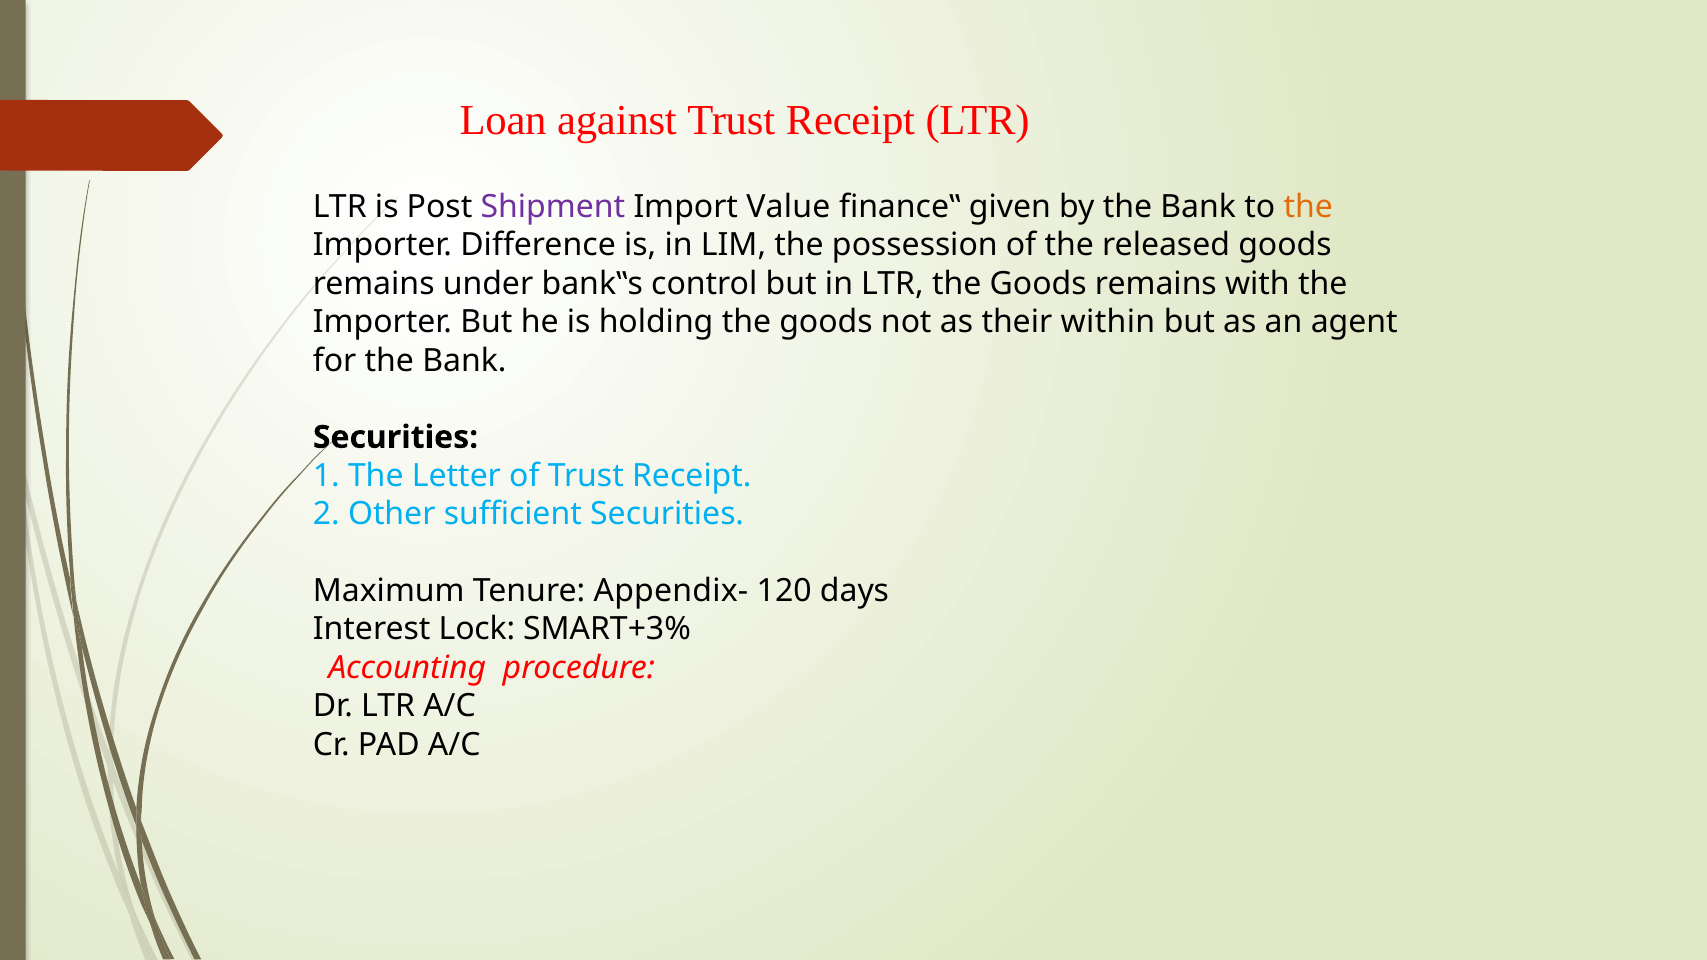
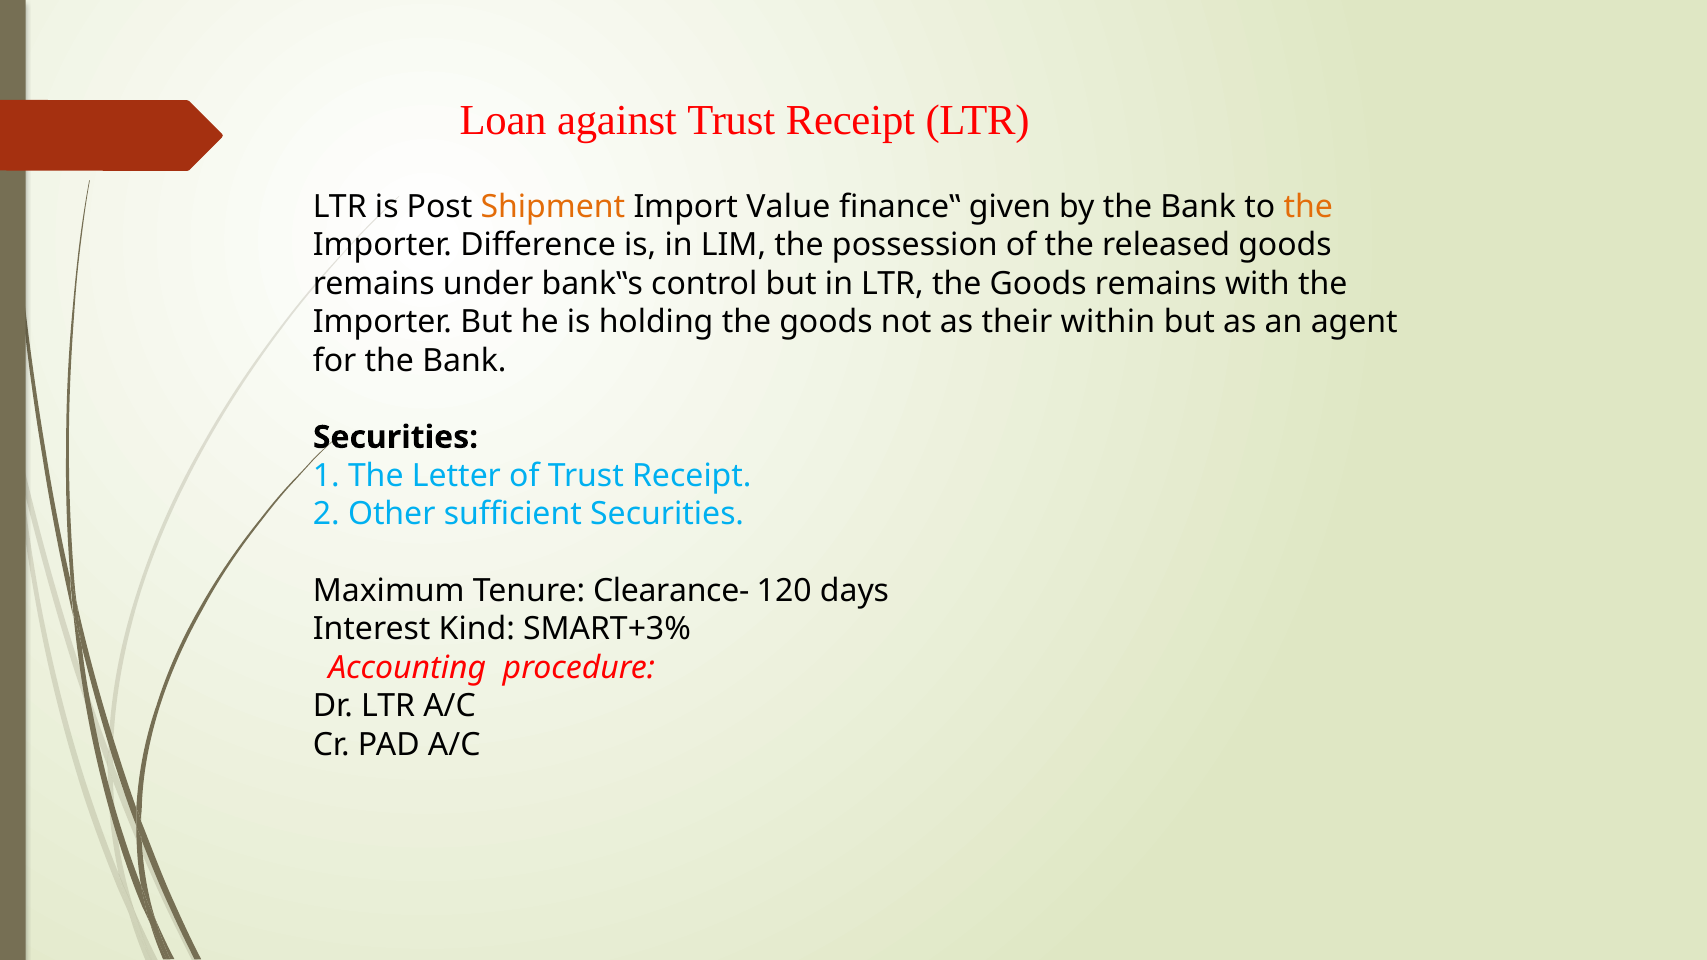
Shipment colour: purple -> orange (553, 207)
Appendix-: Appendix- -> Clearance- (671, 591)
Lock: Lock -> Kind (477, 629)
